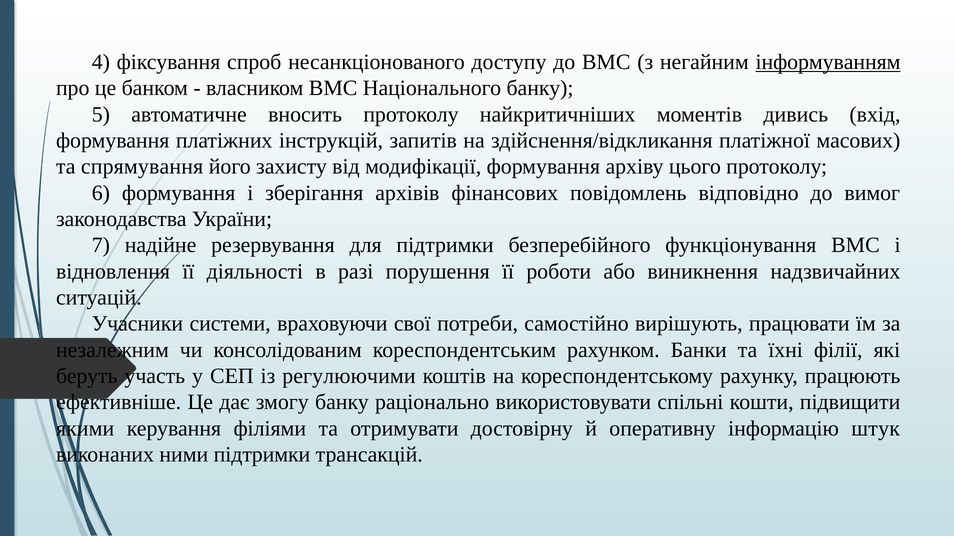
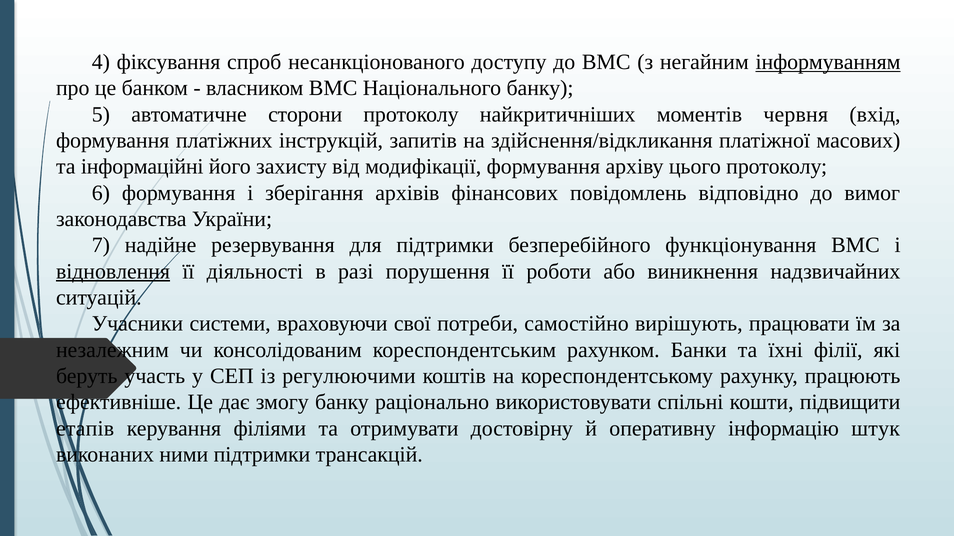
вносить: вносить -> сторони (305, 115)
дивись: дивись -> червня (796, 115)
спрямування: спрямування -> інформаційні (142, 167)
відновлення underline: none -> present (113, 272)
якими: якими -> етапів (85, 429)
